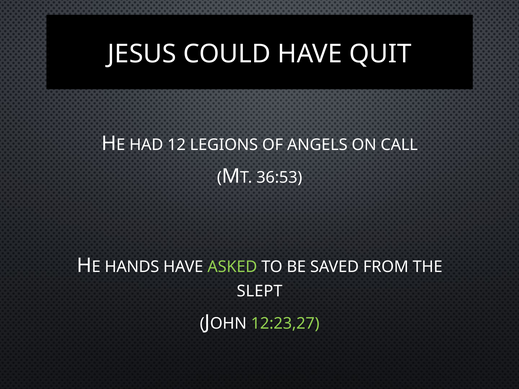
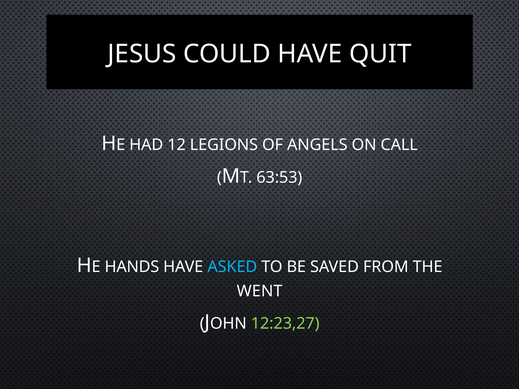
36:53: 36:53 -> 63:53 (279, 177)
ASKED colour: light green -> light blue (232, 267)
SLEPT: SLEPT -> WENT (260, 291)
